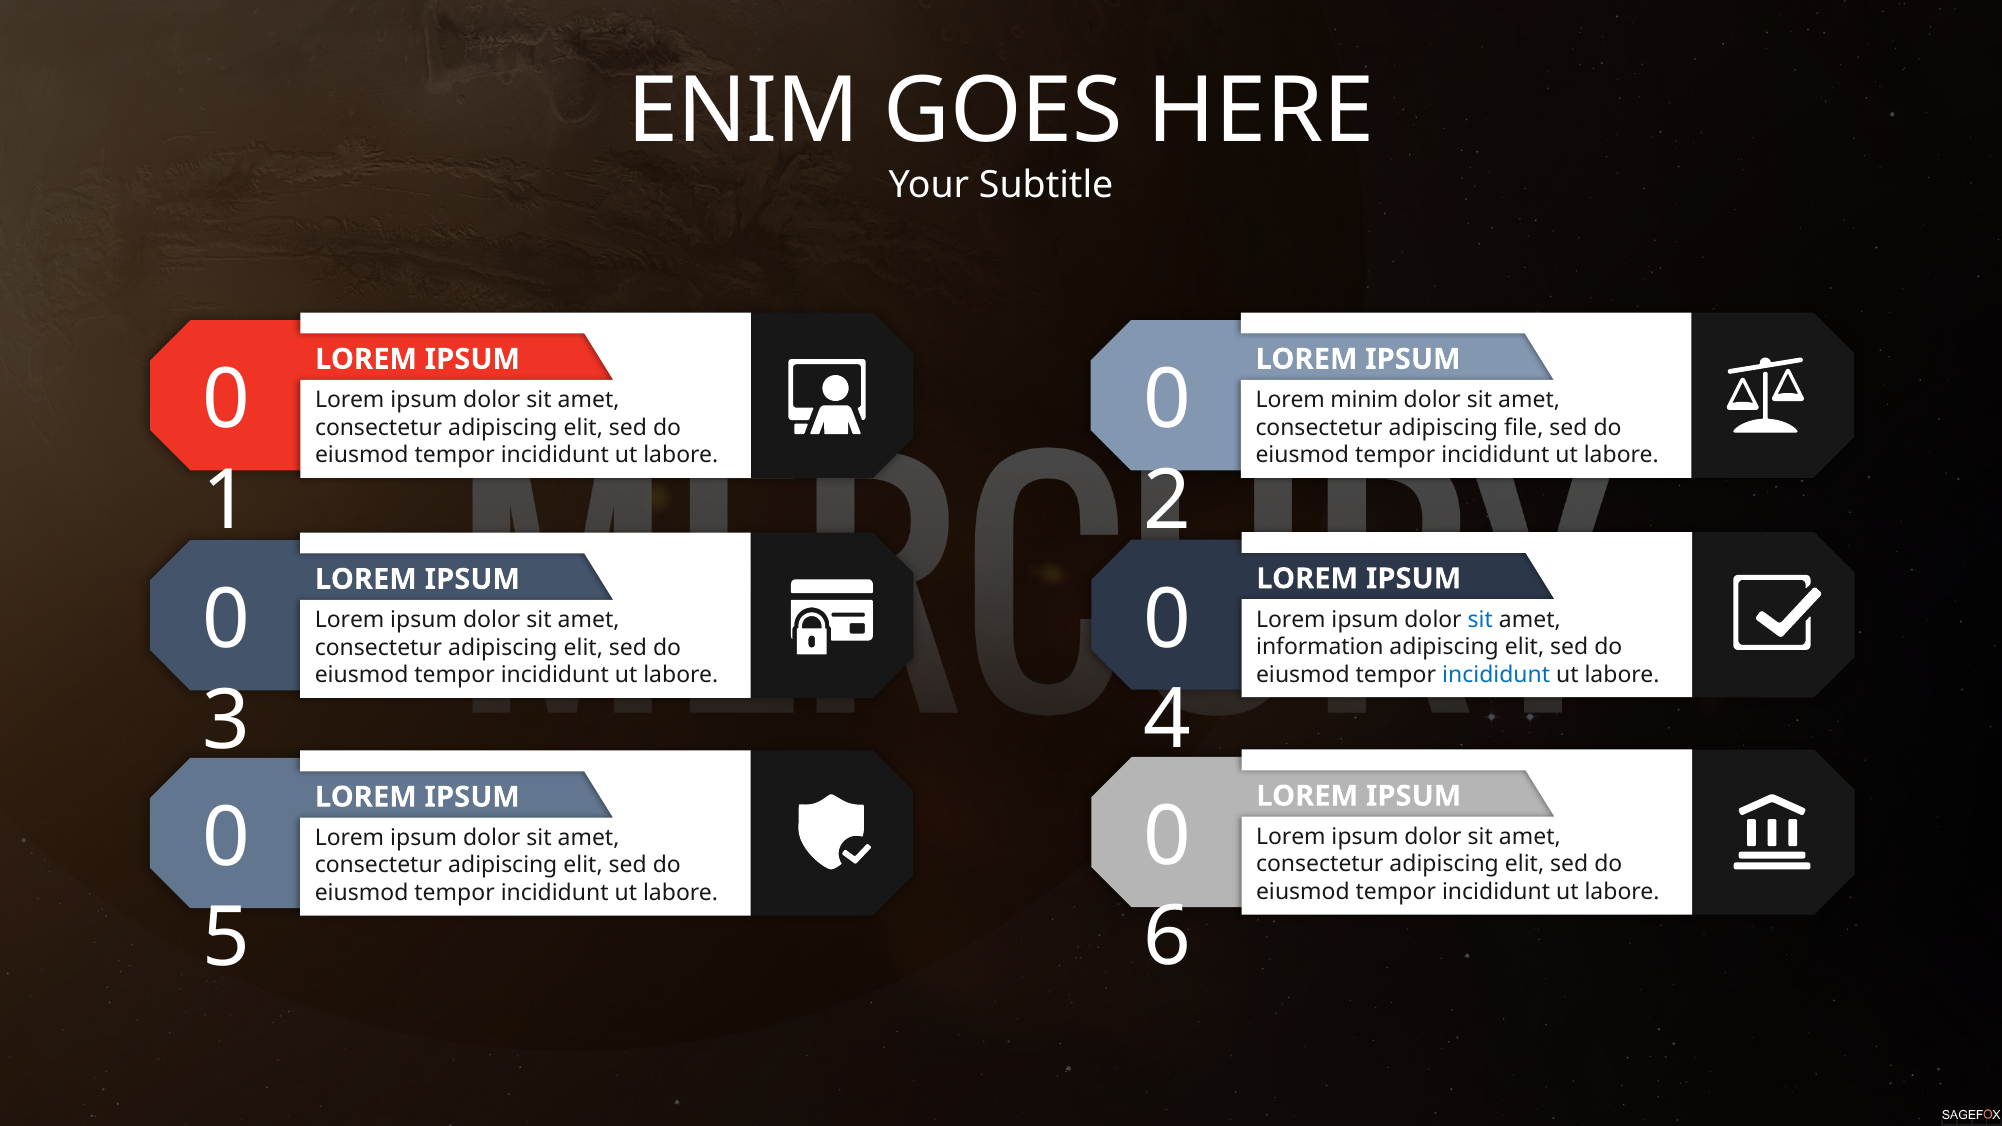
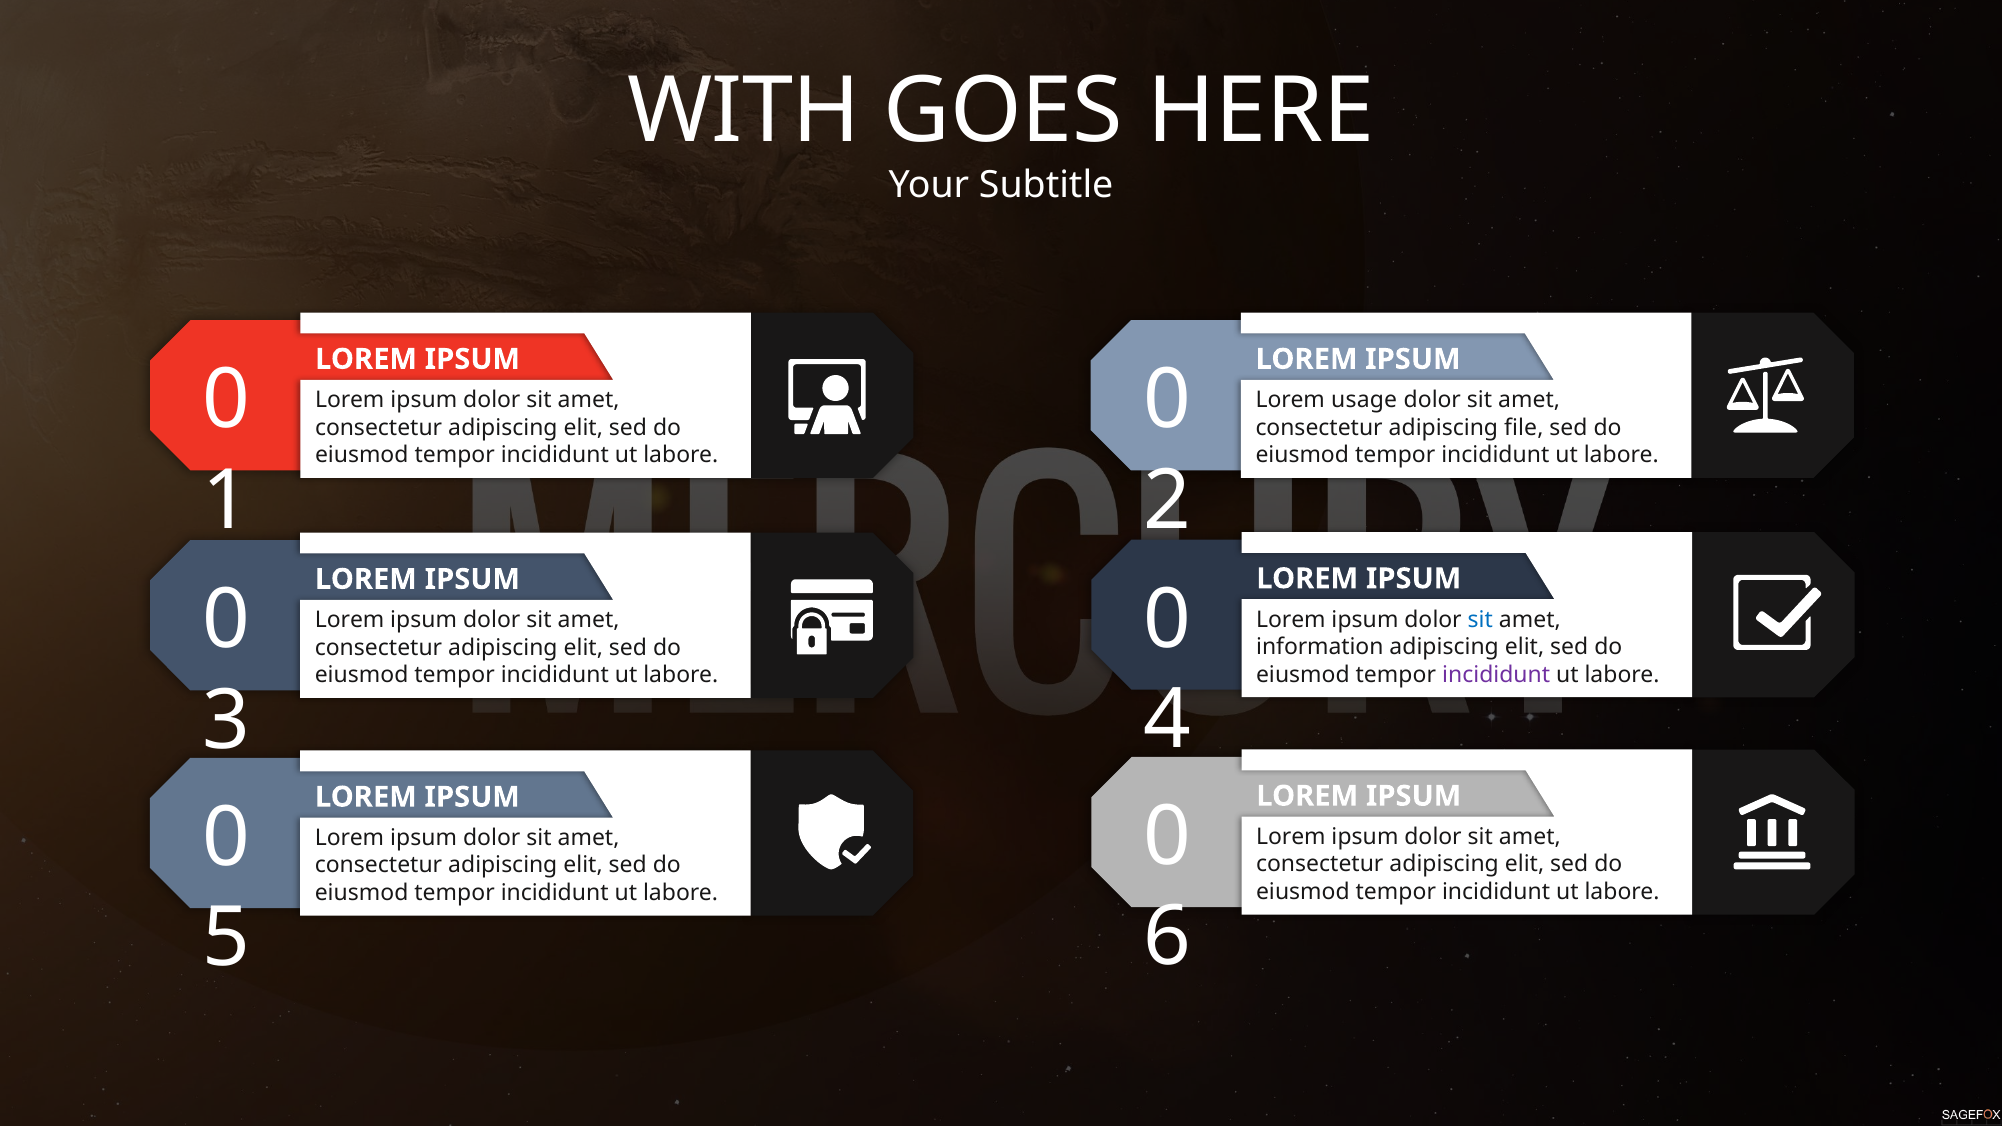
ENIM: ENIM -> WITH (744, 111)
minim: minim -> usage (1364, 400)
incididunt colour: blue -> purple (1496, 675)
